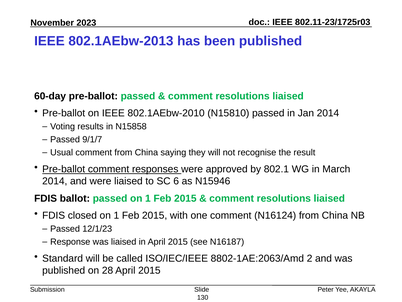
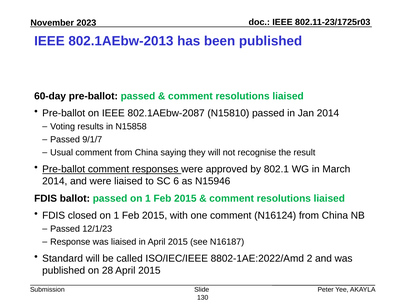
802.1AEbw-2010: 802.1AEbw-2010 -> 802.1AEbw-2087 (166, 113)
8802-1AE:2063/Amd: 8802-1AE:2063/Amd -> 8802-1AE:2022/Amd (257, 258)
